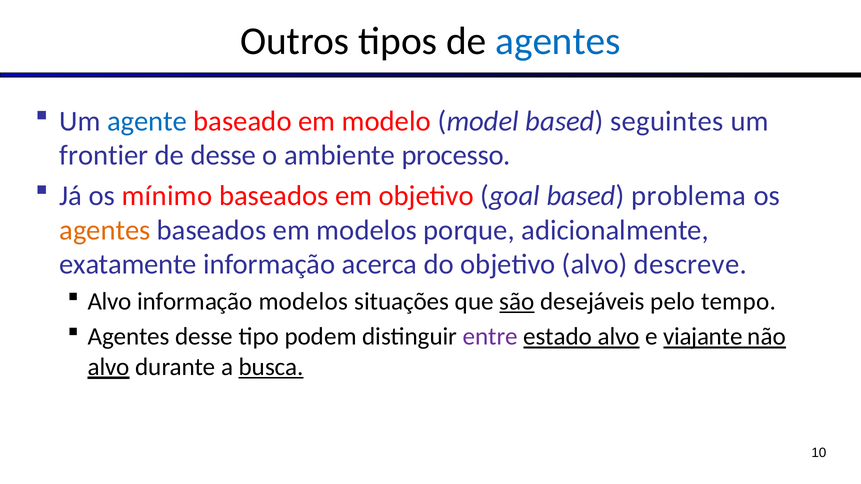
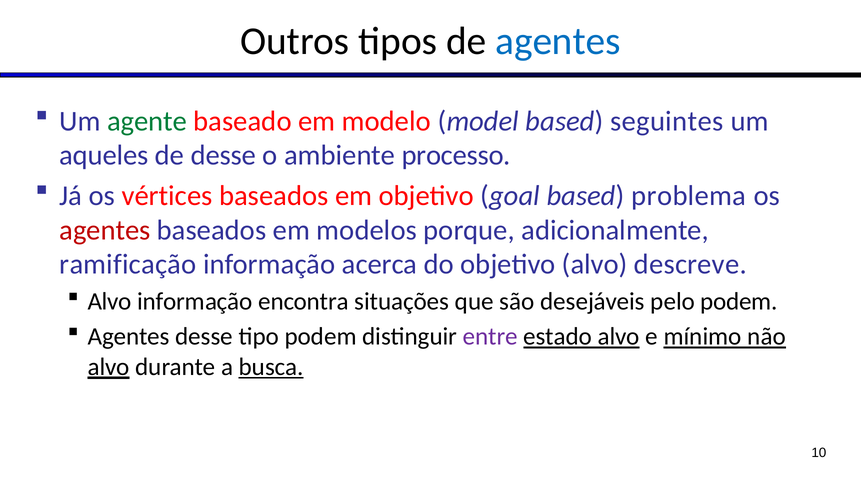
agente colour: blue -> green (147, 121)
frontier: frontier -> aqueles (104, 156)
mínimo: mínimo -> vértices (167, 196)
agentes colour: orange -> red (105, 230)
exatamente: exatamente -> ramificação (128, 265)
informação modelos: modelos -> encontra (304, 302)
são underline: present -> none (517, 302)
pelo tempo: tempo -> podem (739, 302)
viajante: viajante -> mínimo (703, 337)
